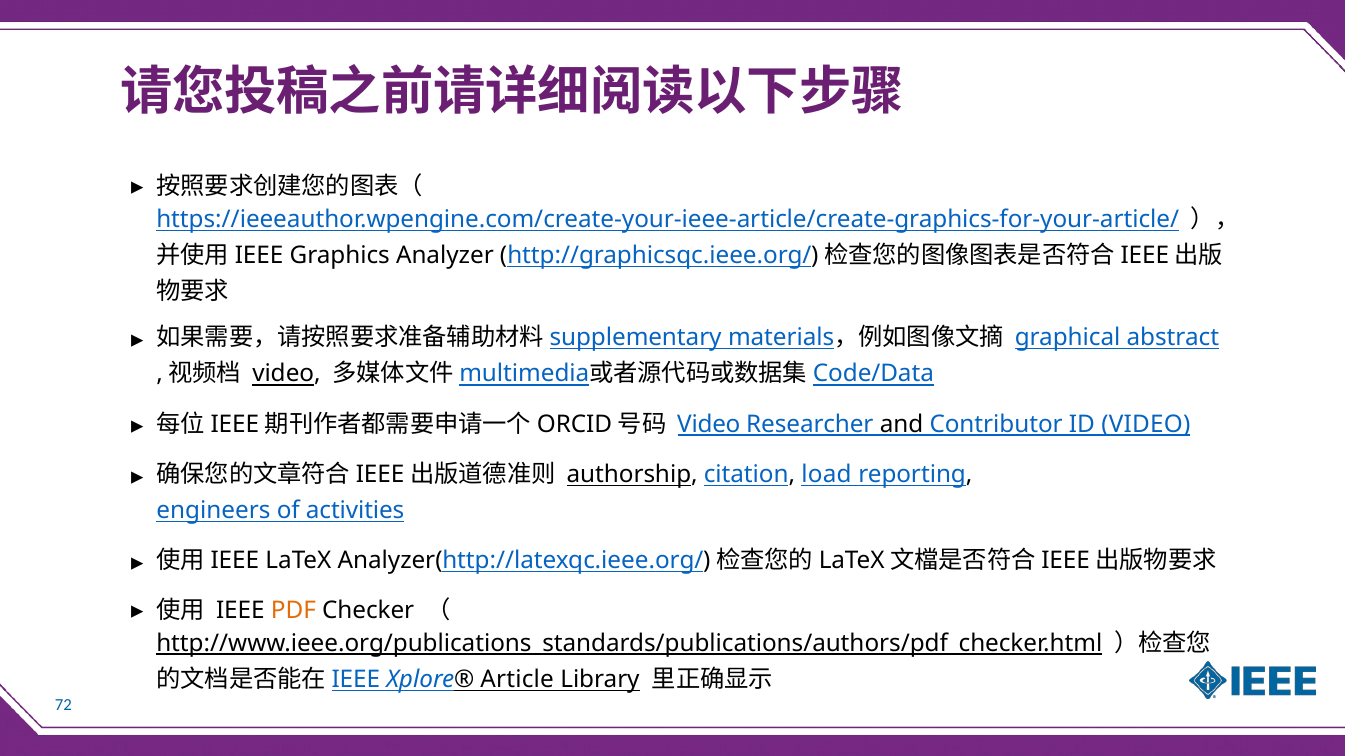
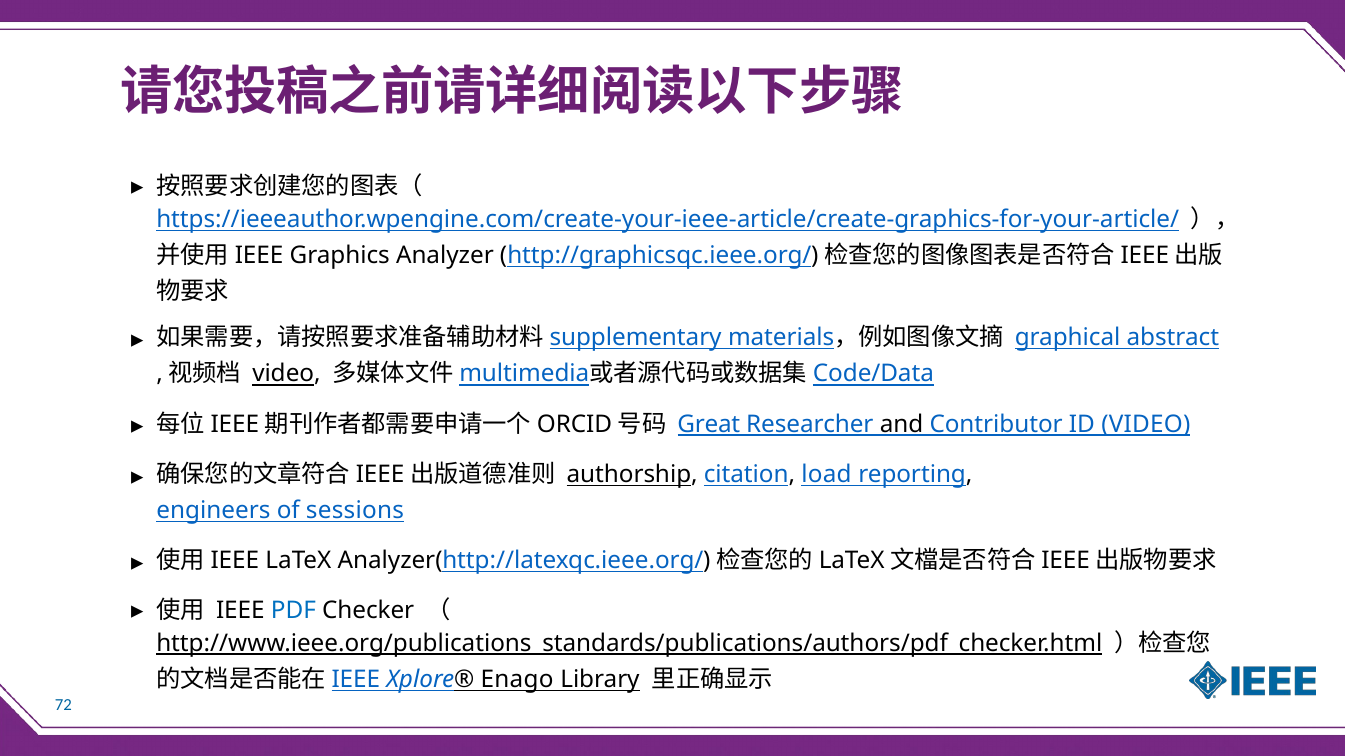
Video: Video -> Great (709, 424)
activities: activities -> sessions (355, 511)
PDF colour: orange -> blue (293, 611)
Article: Article -> Enago (517, 680)
